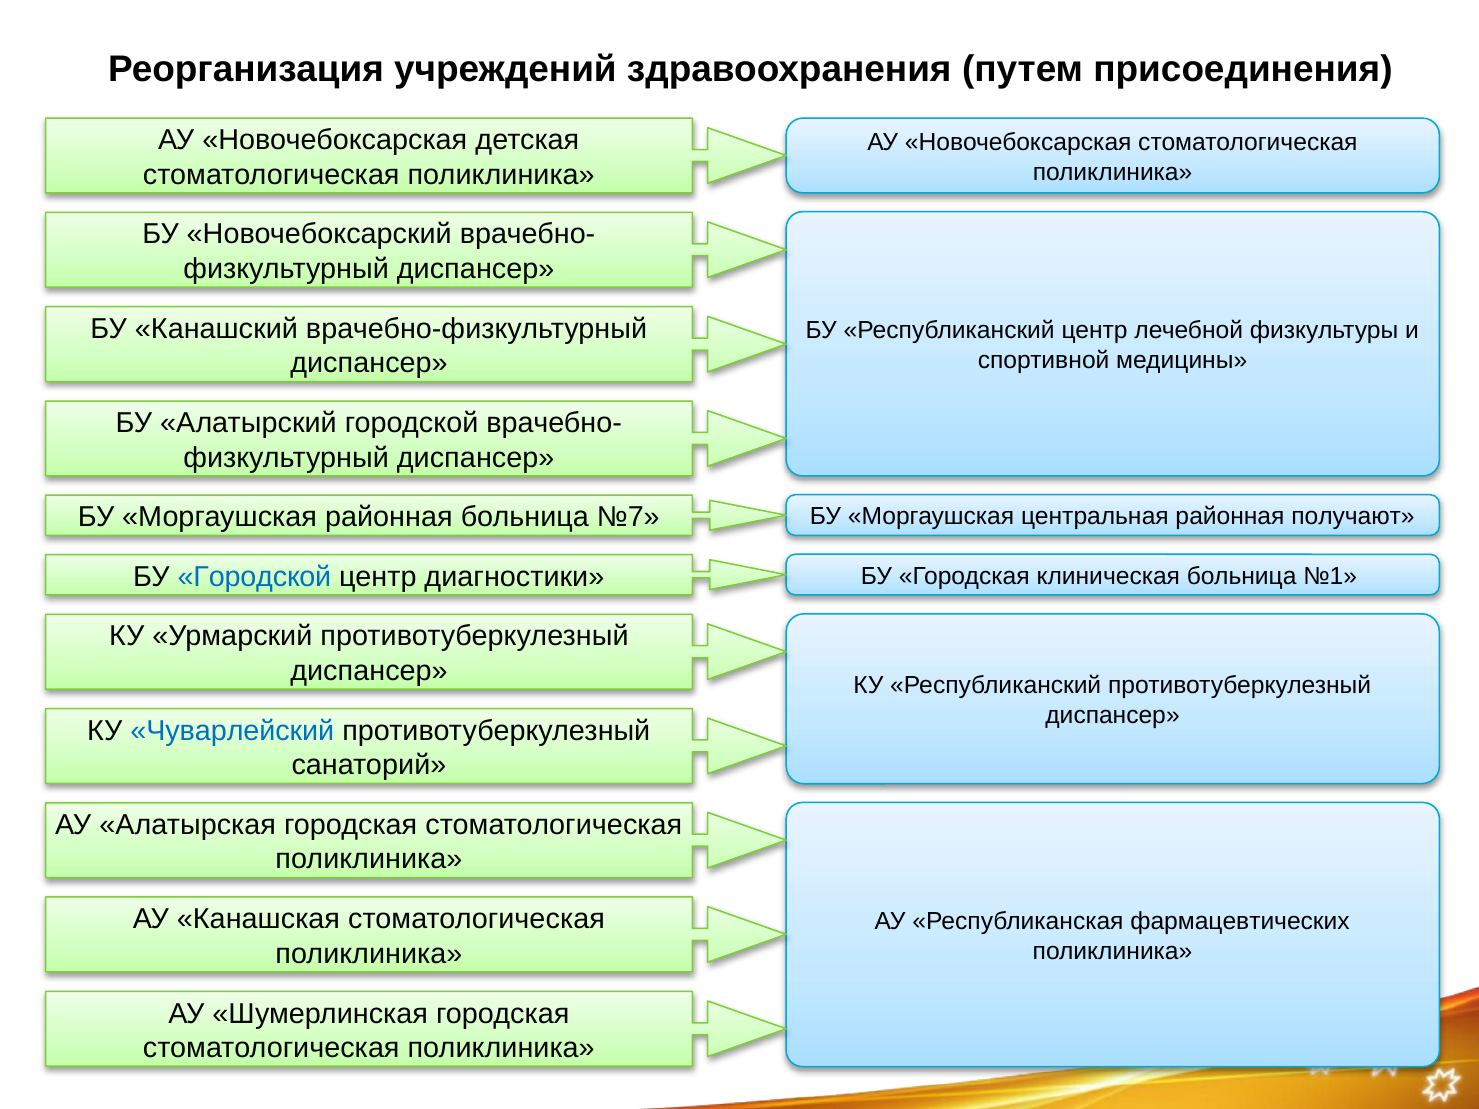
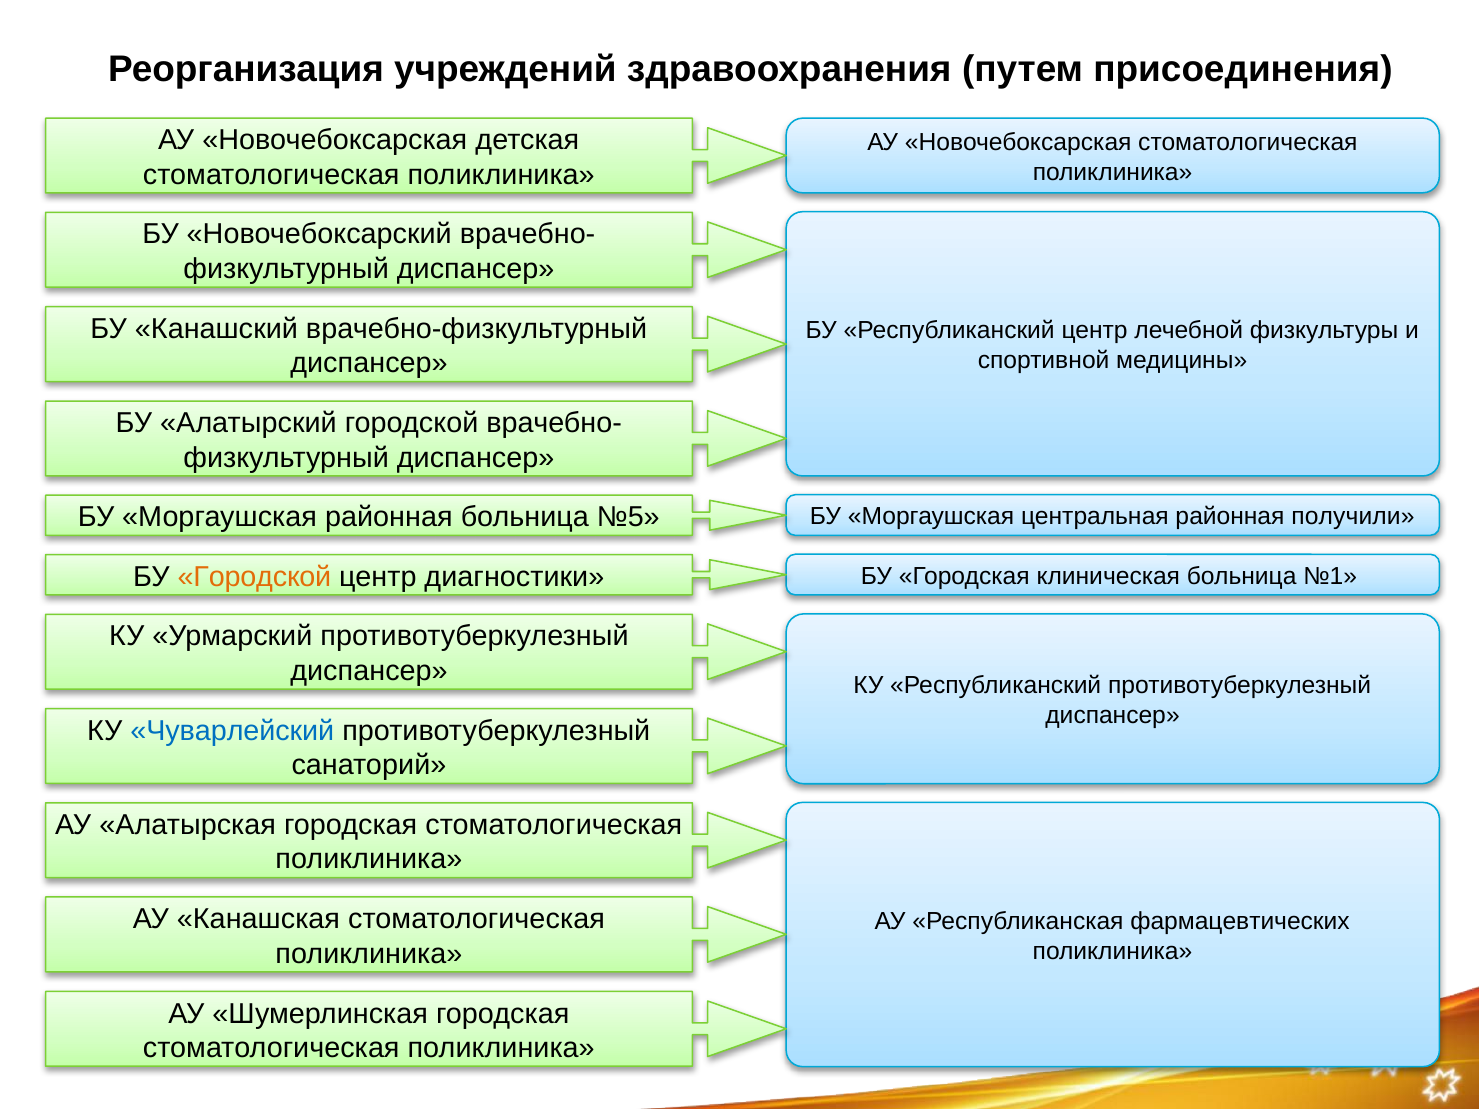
№7: №7 -> №5 (628, 517)
получают: получают -> получили (1353, 517)
Городской colour: blue -> orange (254, 577)
